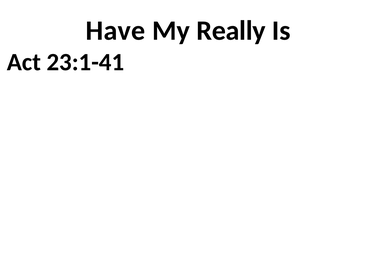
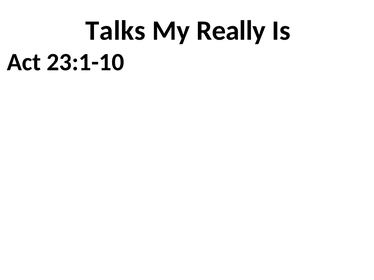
Have: Have -> Talks (115, 31)
23:1-41: 23:1-41 -> 23:1-10 (85, 62)
